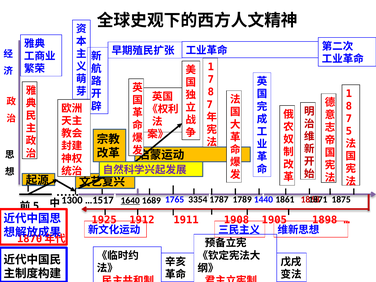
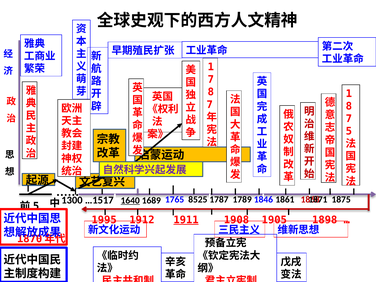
3354: 3354 -> 8525 (198, 199)
1440: 1440 -> 1846 (263, 199)
1925: 1925 -> 1995 (104, 220)
1911 underline: none -> present (186, 220)
